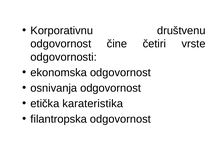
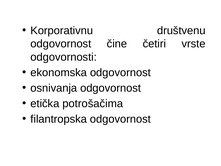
karateristika: karateristika -> potrošačima (93, 103)
